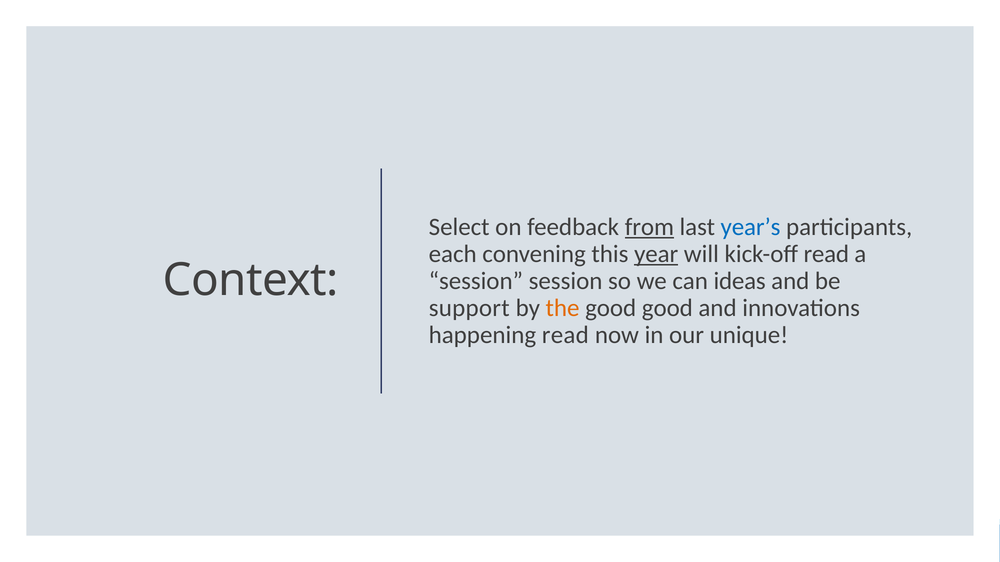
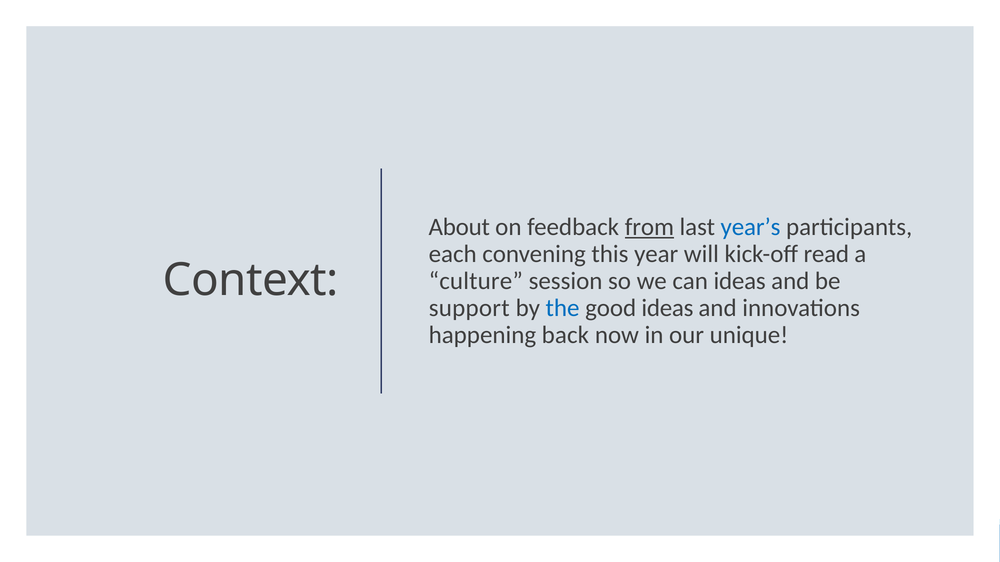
Select: Select -> About (459, 227)
year underline: present -> none (656, 254)
session: session -> culture (476, 281)
the colour: orange -> blue (563, 308)
good good: good -> ideas (667, 308)
happening read: read -> back (565, 335)
